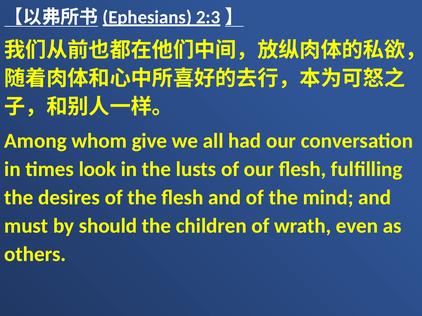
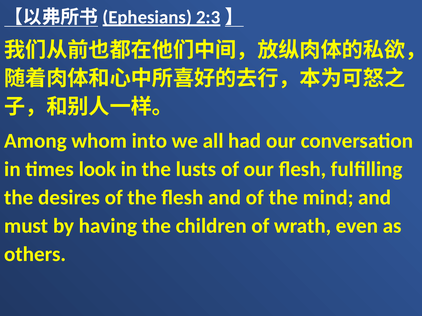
give: give -> into (149, 141)
should: should -> having (108, 226)
